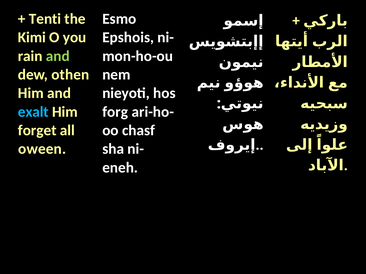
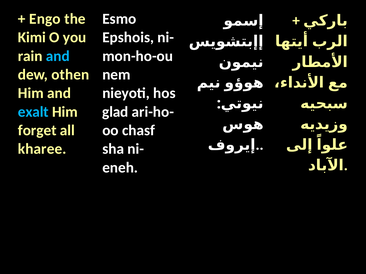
Tenti: Tenti -> Engo (45, 19)
and colour: light green -> light blue (58, 56)
forg: forg -> glad (115, 112)
oween: oween -> kharee (42, 149)
